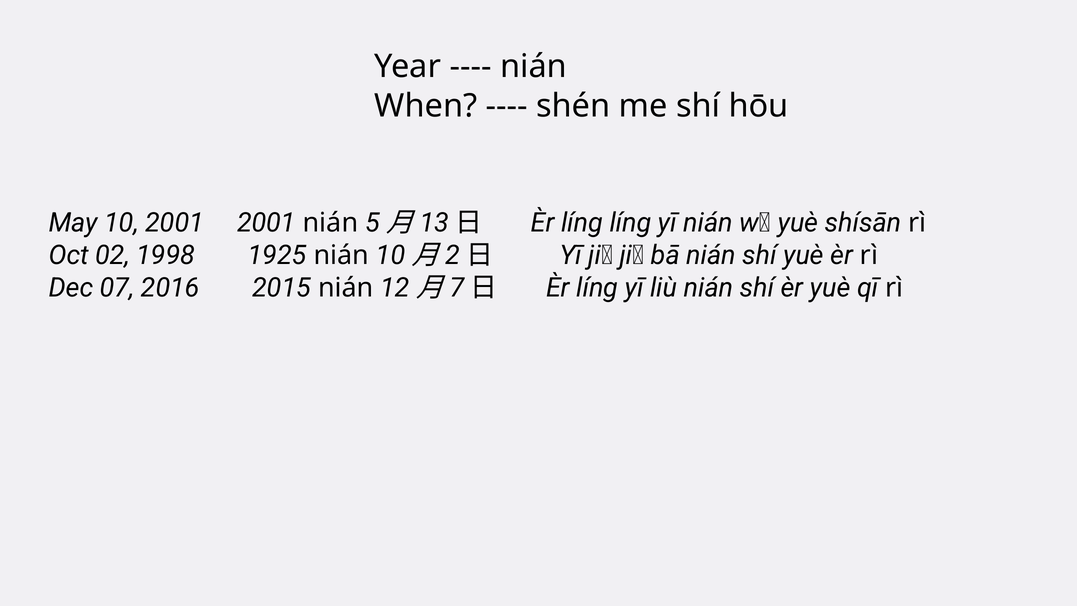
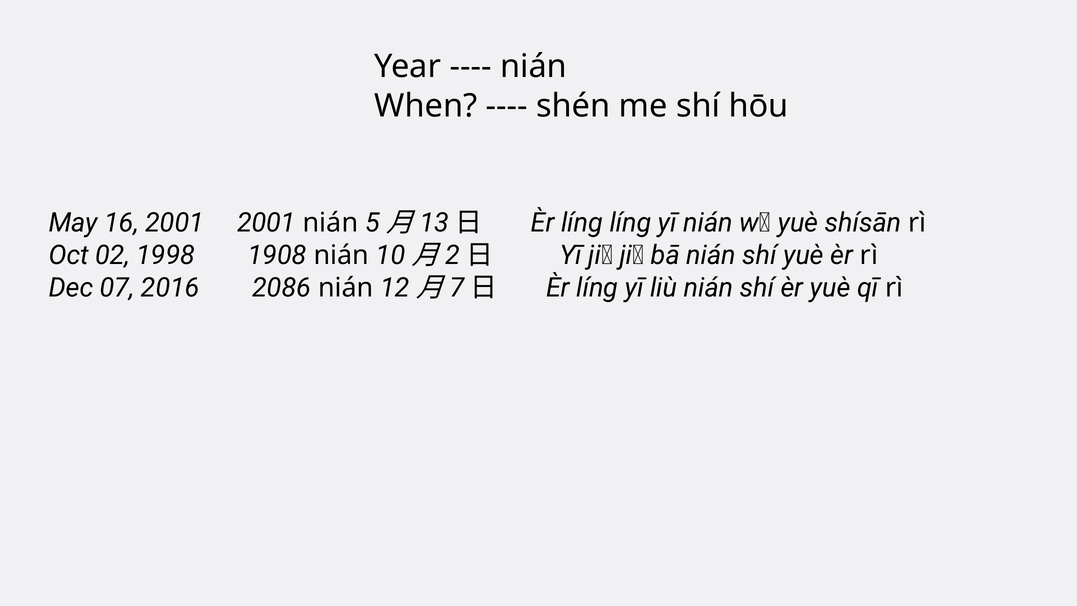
10: 10 -> 16 (122, 223)
1925: 1925 -> 1908 (277, 255)
2015: 2015 -> 2086 (282, 288)
